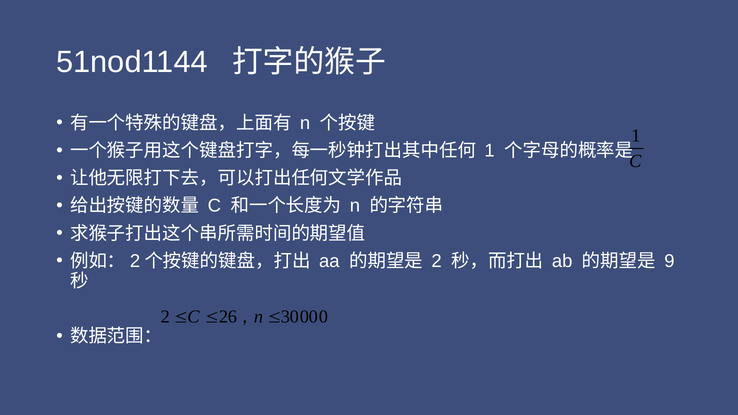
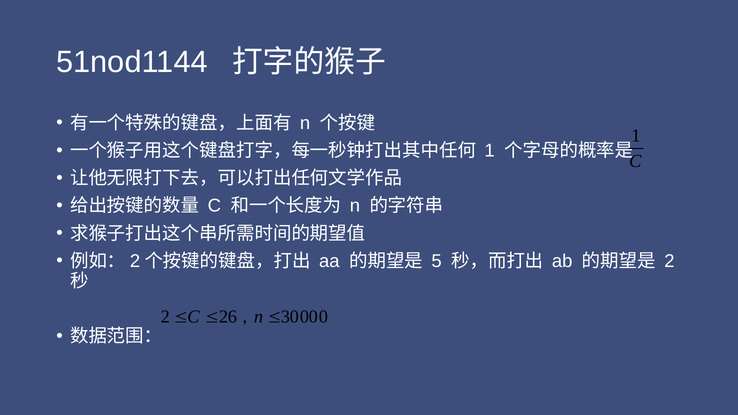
2: 2 -> 5 (437, 261)
9: 9 -> 2 (669, 261)
